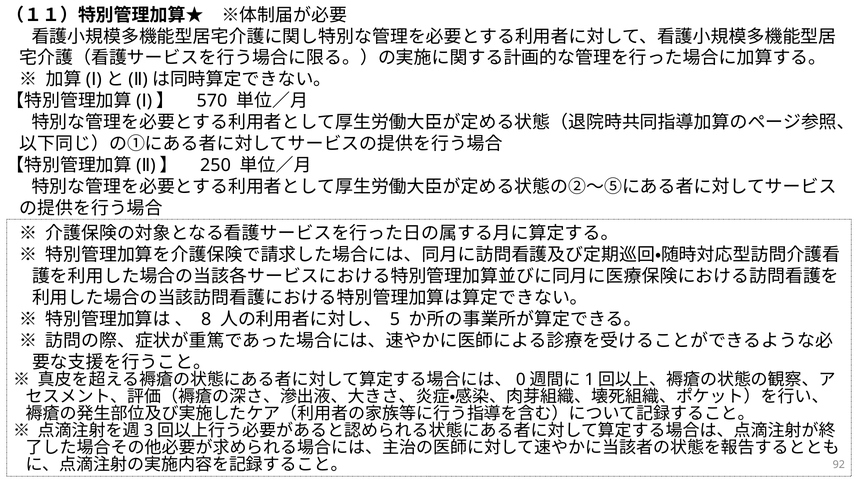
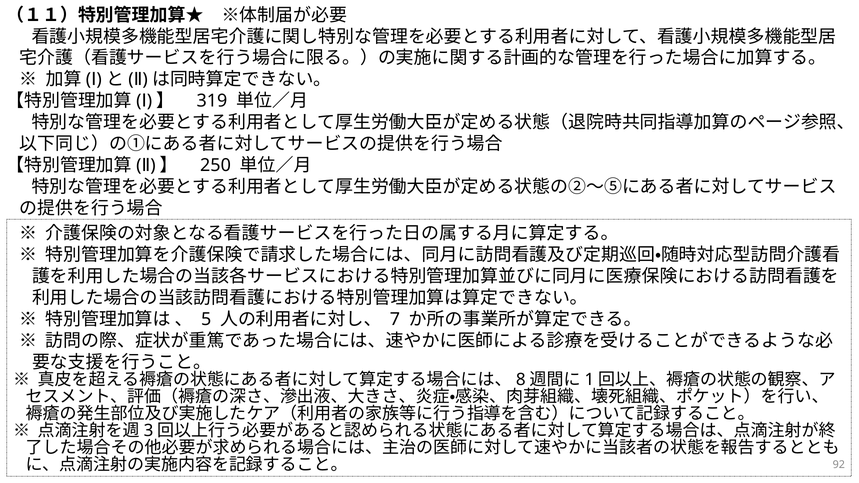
570: 570 -> 319 (212, 101)
8: 8 -> 5 (206, 320)
5: 5 -> 7 (395, 320)
0: 0 -> 8 (521, 380)
